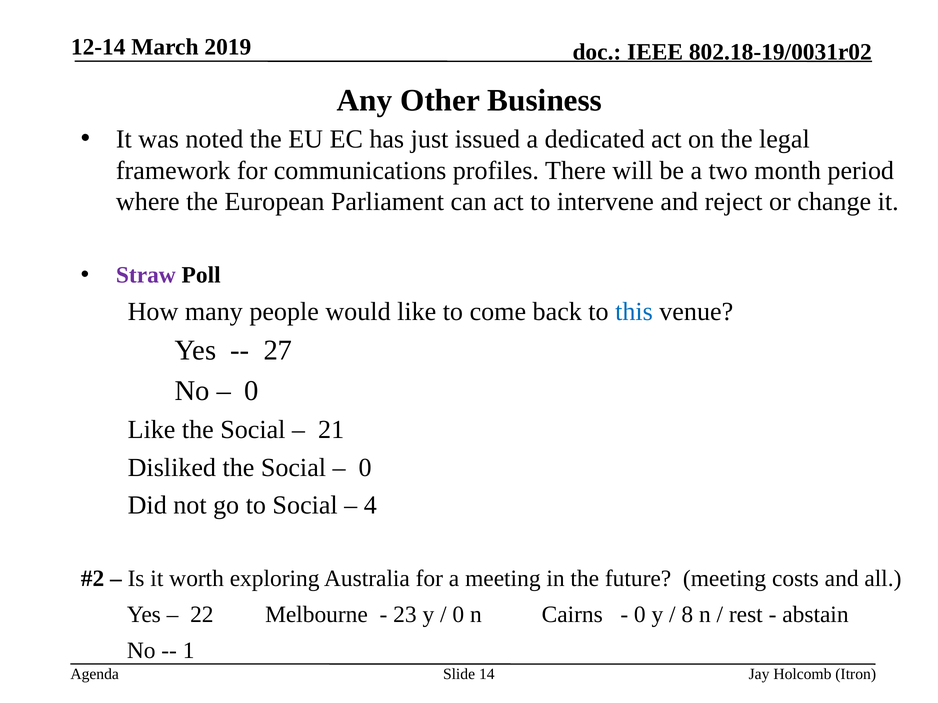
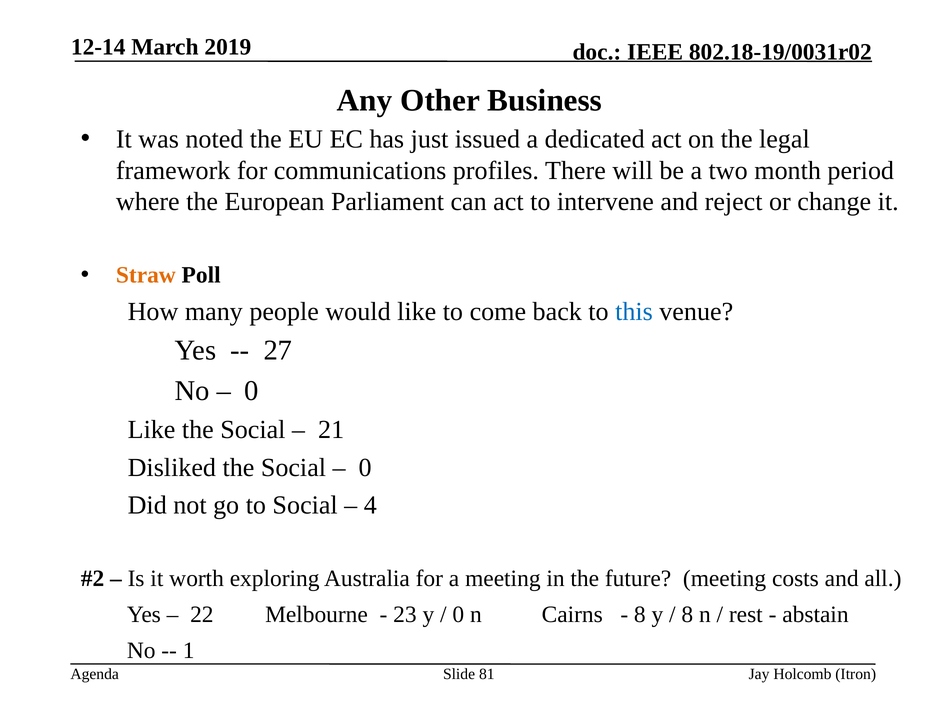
Straw colour: purple -> orange (146, 275)
0: 0 -> 8 (640, 615)
14: 14 -> 81 (487, 675)
